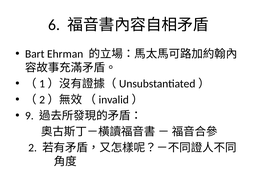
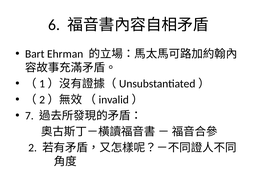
9: 9 -> 7 (29, 116)
